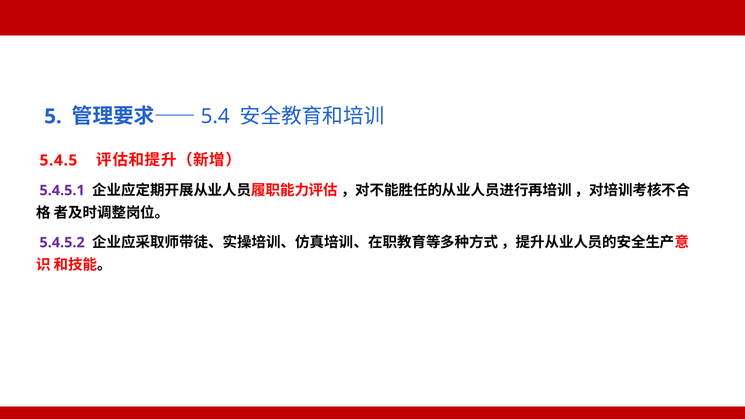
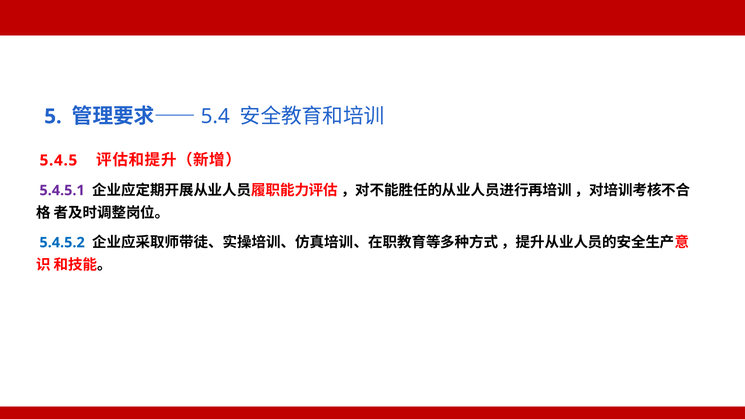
5.4.5.2 colour: purple -> blue (62, 243)
